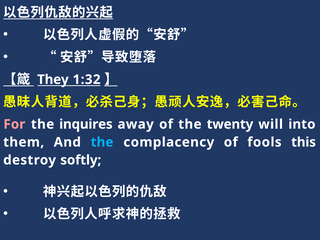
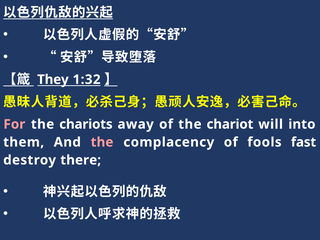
inquires: inquires -> chariots (86, 124)
twenty: twenty -> chariot (230, 124)
the colour: light blue -> pink (102, 142)
this: this -> fast (304, 142)
softly: softly -> there (81, 160)
